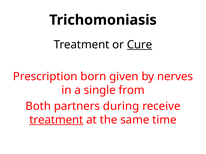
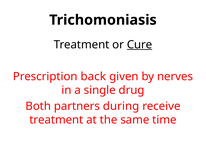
born: born -> back (93, 77)
from: from -> drug (132, 90)
treatment underline: present -> none (56, 120)
